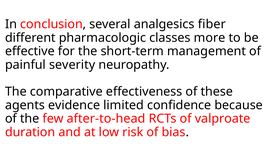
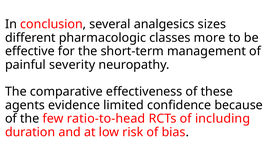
fiber: fiber -> sizes (212, 24)
after-to-head: after-to-head -> ratio-to-head (106, 119)
valproate: valproate -> including (223, 119)
